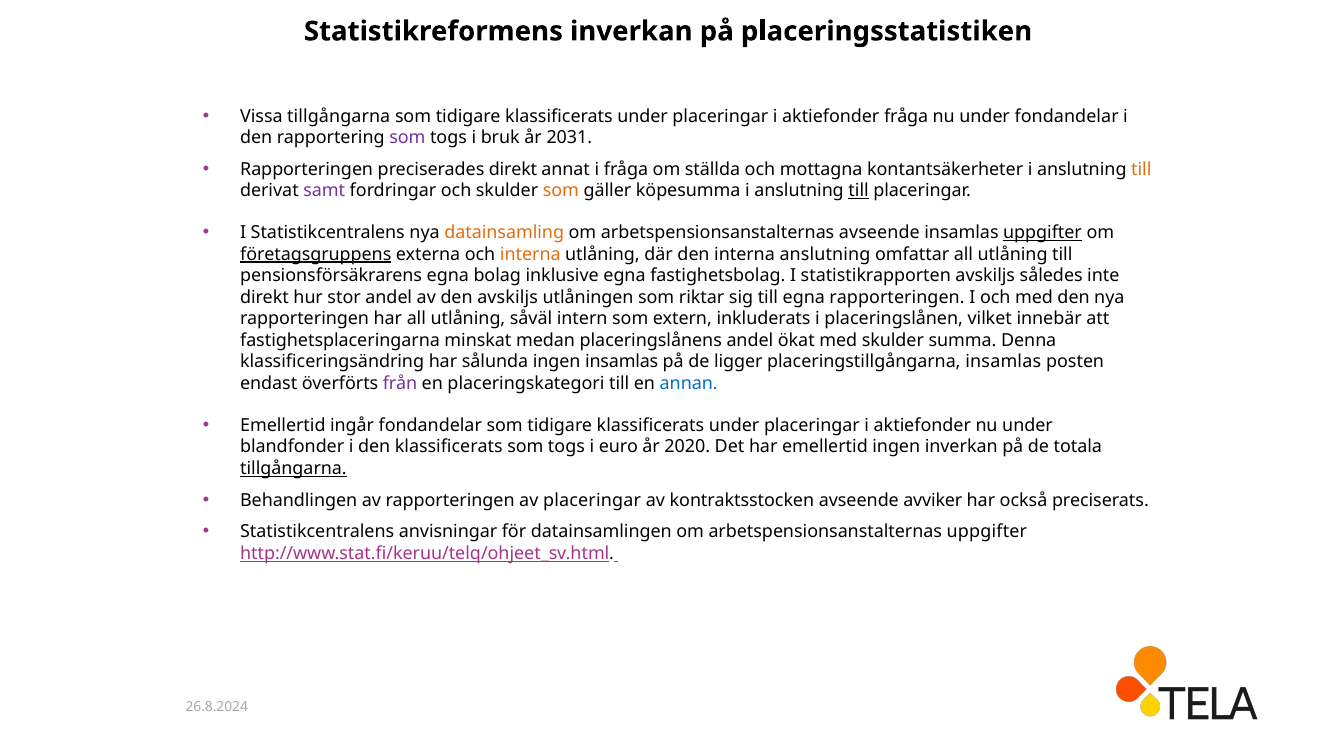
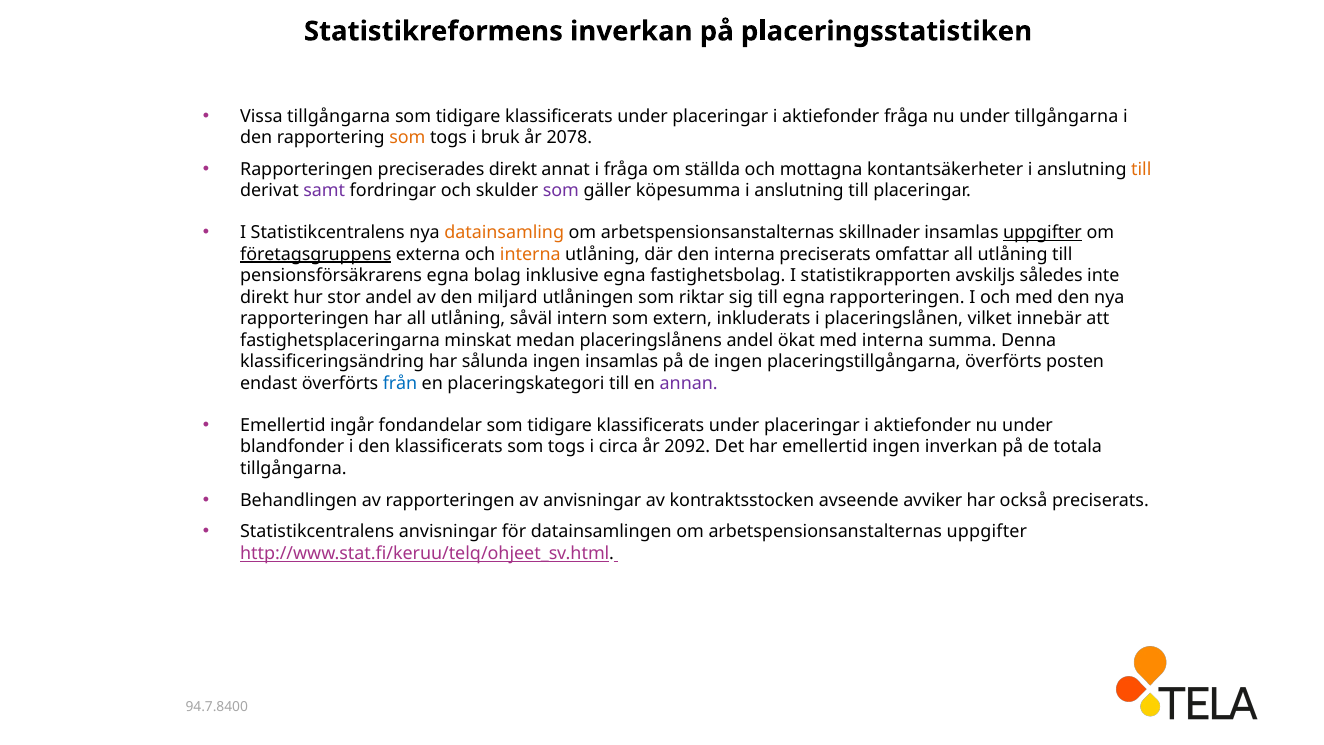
under fondandelar: fondandelar -> tillgångarna (1067, 116)
som colour: purple -> orange (407, 138)
2031: 2031 -> 2078 (569, 138)
som colour: orange -> purple (561, 191)
till underline: present -> none (859, 191)
arbetspensionsanstalternas avseende: avseende -> skillnader (879, 233)
interna anslutning: anslutning -> preciserats (825, 254)
den avskiljs: avskiljs -> miljard (508, 297)
med skulder: skulder -> interna (893, 340)
de ligger: ligger -> ingen (738, 362)
placeringstillgångarna insamlas: insamlas -> överförts (1003, 362)
från colour: purple -> blue (400, 383)
annan colour: blue -> purple (689, 383)
euro: euro -> circa (618, 447)
2020: 2020 -> 2092 (687, 447)
tillgångarna underline: present -> none (293, 468)
av placeringar: placeringar -> anvisningar (592, 500)
26.8.2024: 26.8.2024 -> 94.7.8400 (217, 707)
